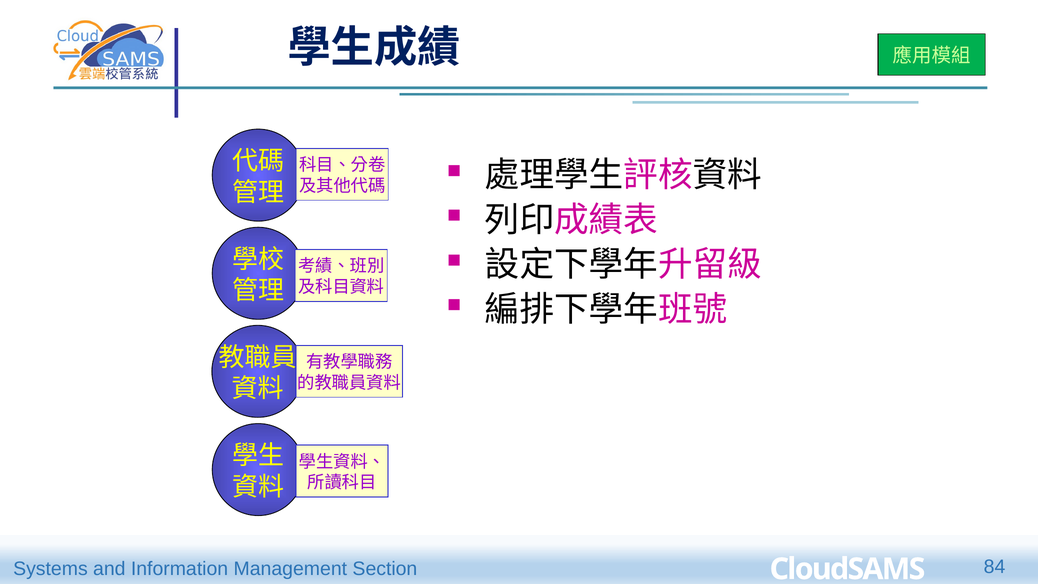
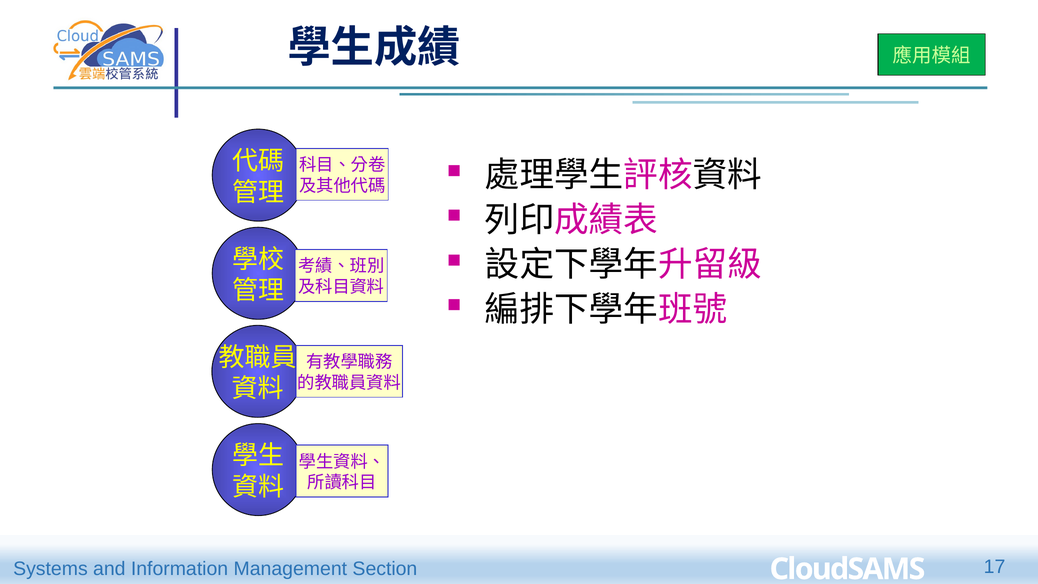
84: 84 -> 17 (995, 567)
